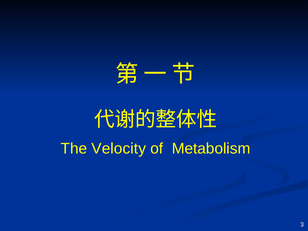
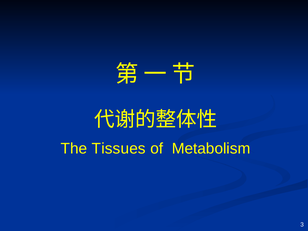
Velocity: Velocity -> Tissues (119, 149)
